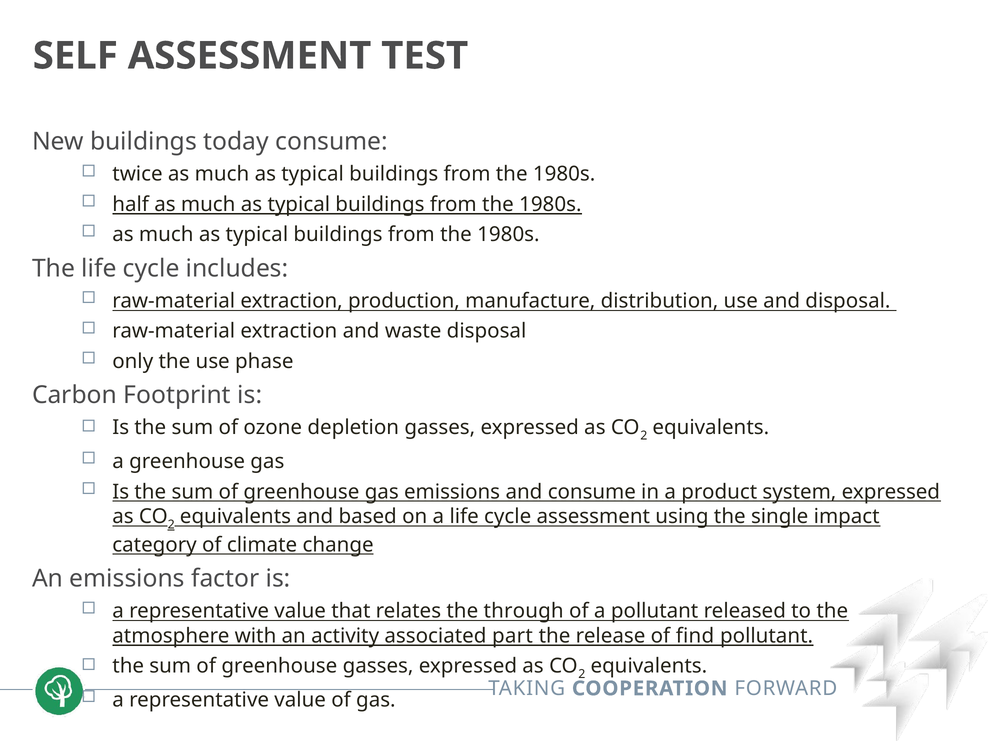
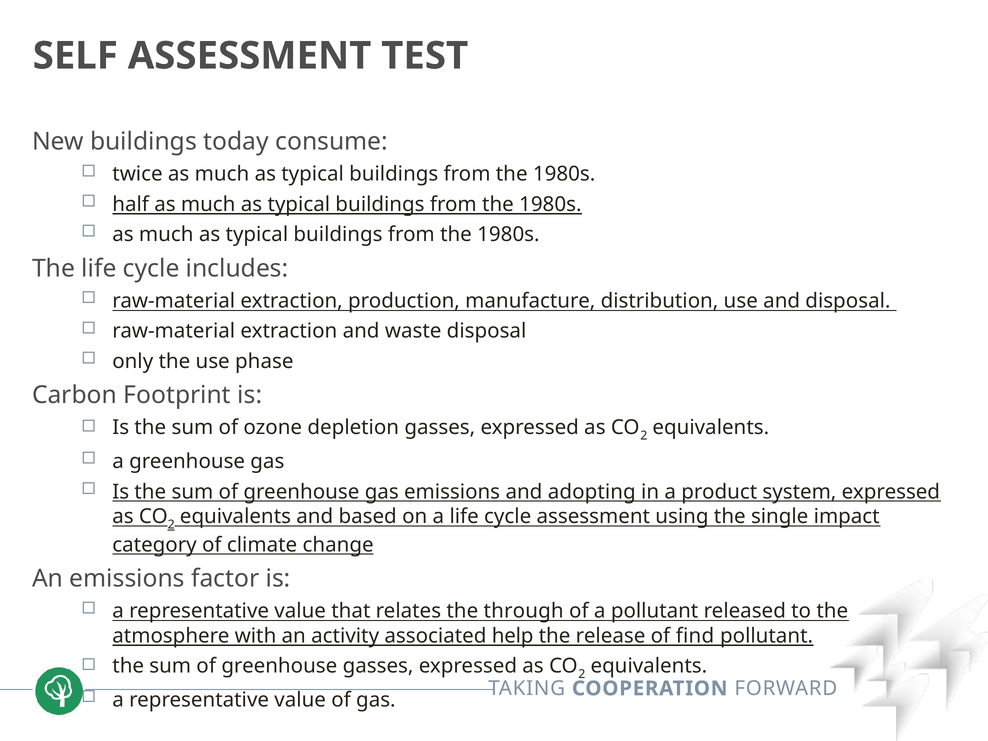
and consume: consume -> adopting (592, 492)
part: part -> help (513, 636)
